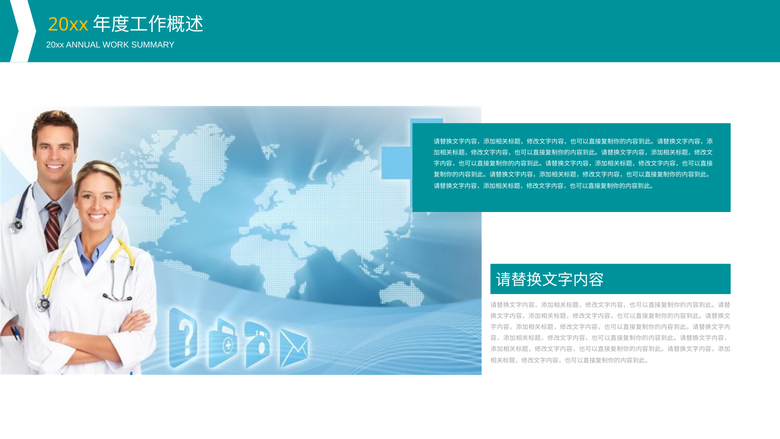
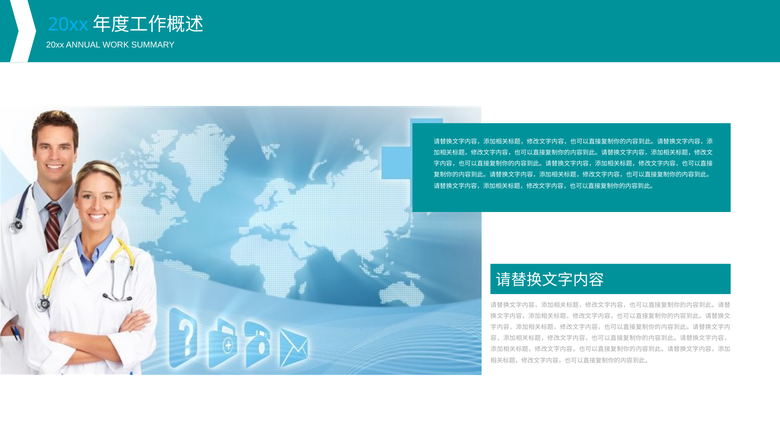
20xx colour: yellow -> light blue (68, 25)
